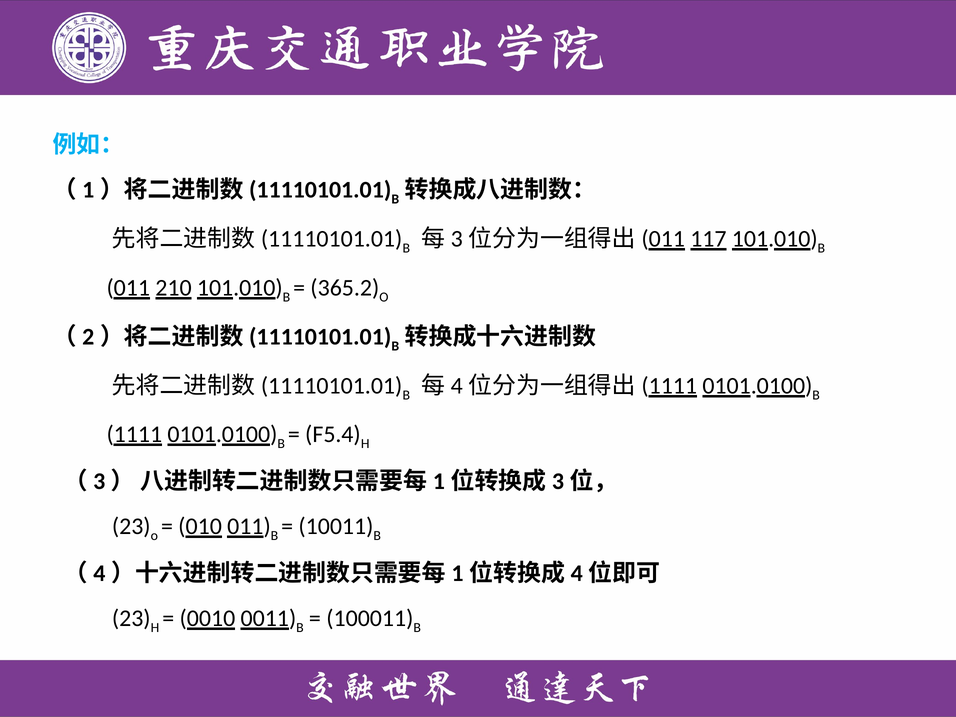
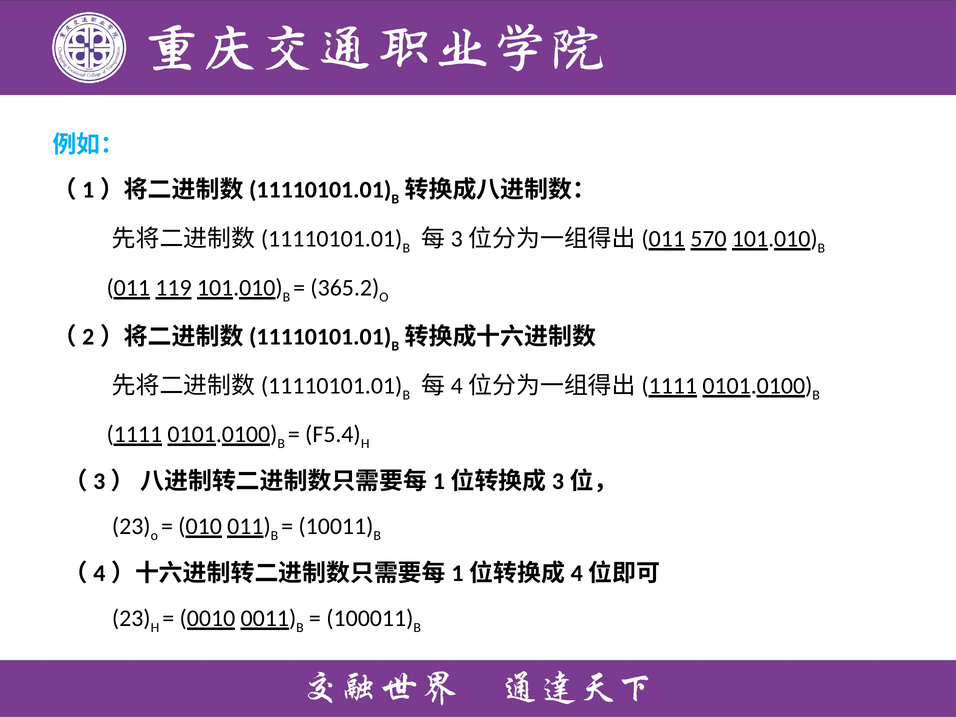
117: 117 -> 570 (708, 239)
210: 210 -> 119 (173, 288)
